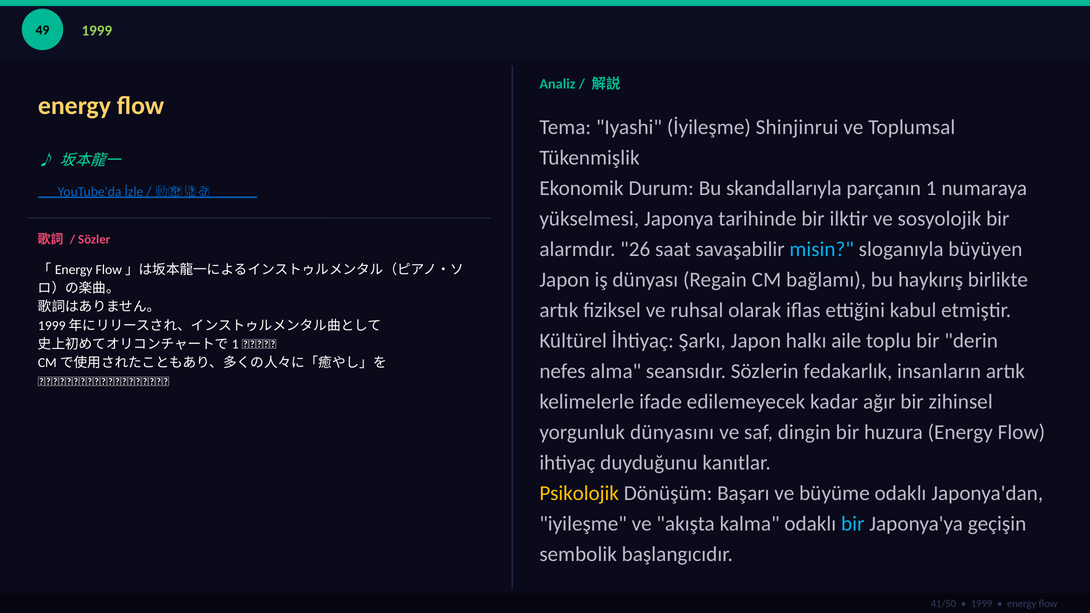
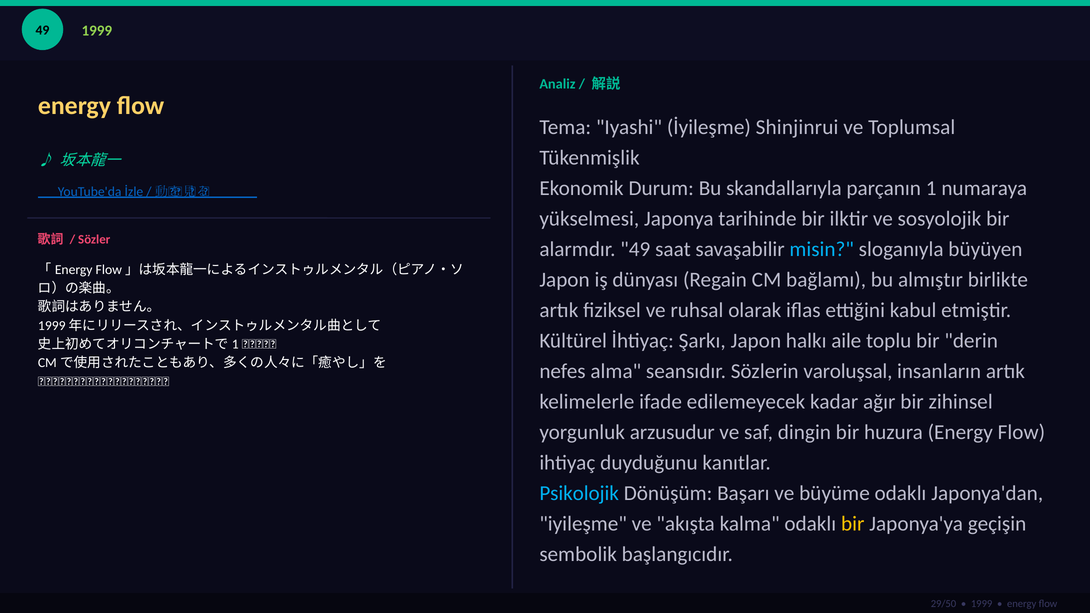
alarmdır 26: 26 -> 49 (635, 249)
haykırış: haykırış -> almıştır (930, 280)
fedakarlık: fedakarlık -> varoluşsal (848, 371)
dünyasını: dünyasını -> arzusudur (672, 432)
Psikolojik colour: yellow -> light blue (579, 493)
bir colour: light blue -> yellow (853, 524)
41/50: 41/50 -> 29/50 (943, 604)
